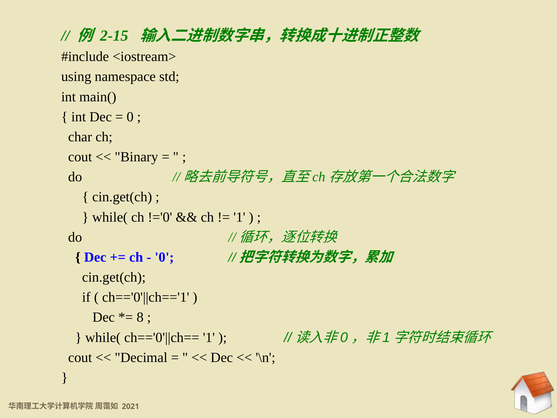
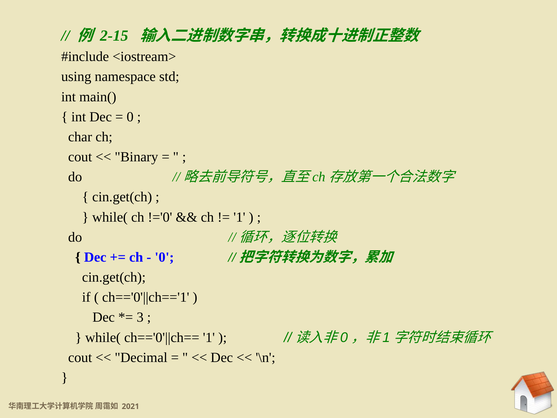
8: 8 -> 3 (140, 317)
